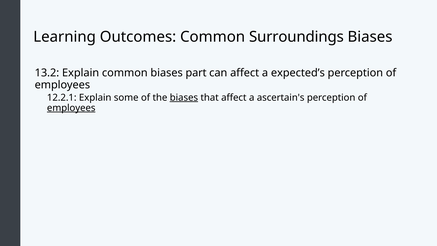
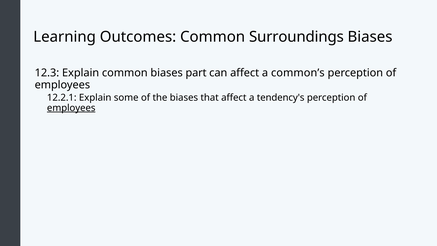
13.2: 13.2 -> 12.3 (47, 73)
expected’s: expected’s -> common’s (298, 73)
biases underline: present -> none (184, 97)
ascertain's: ascertain's -> tendency's (281, 97)
